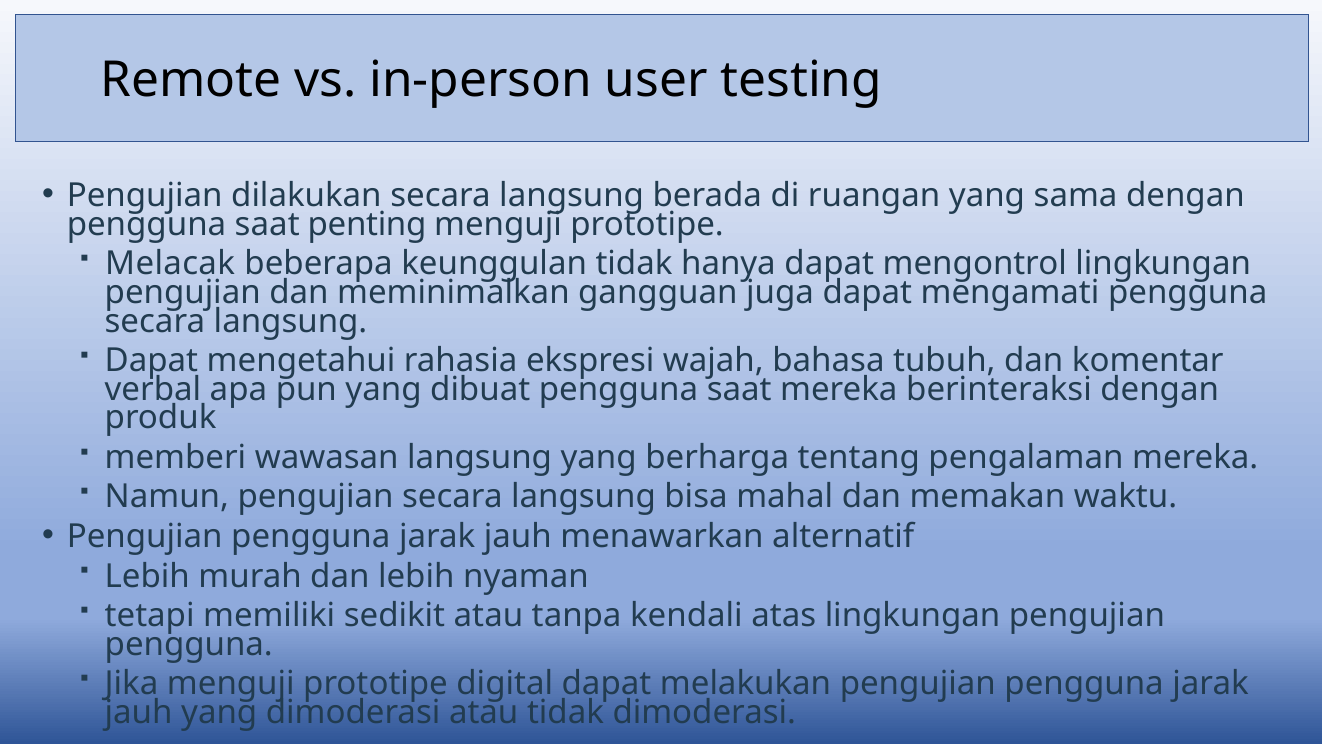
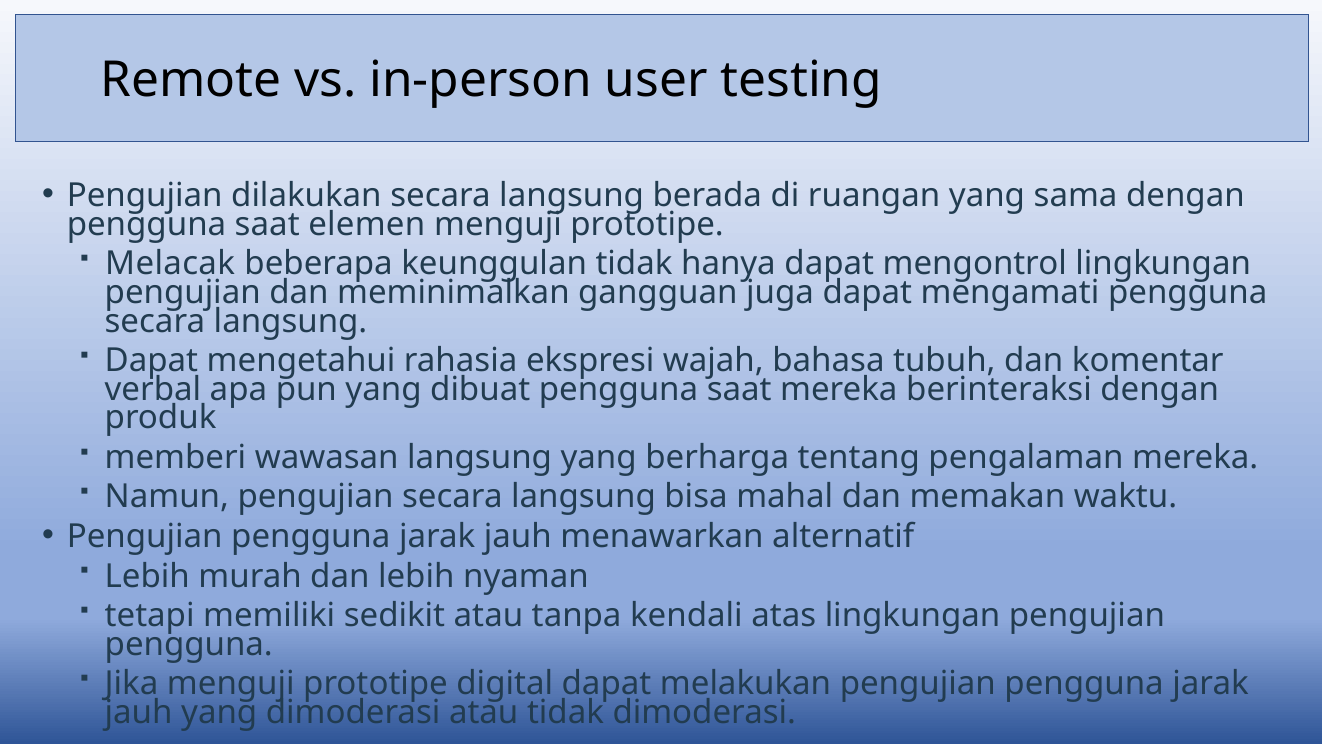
penting: penting -> elemen (367, 224)
